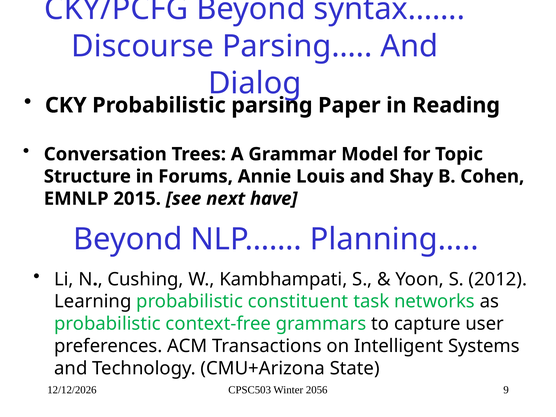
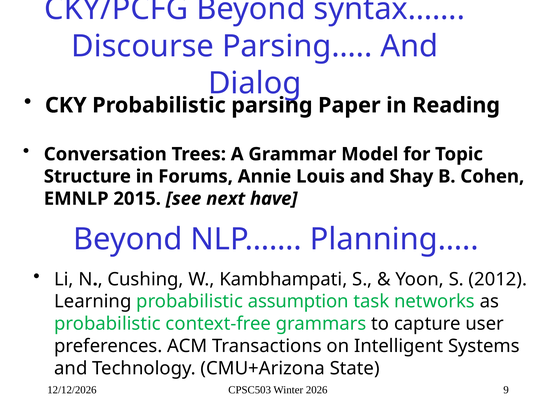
constituent: constituent -> assumption (298, 302)
2056: 2056 -> 2026 (317, 390)
